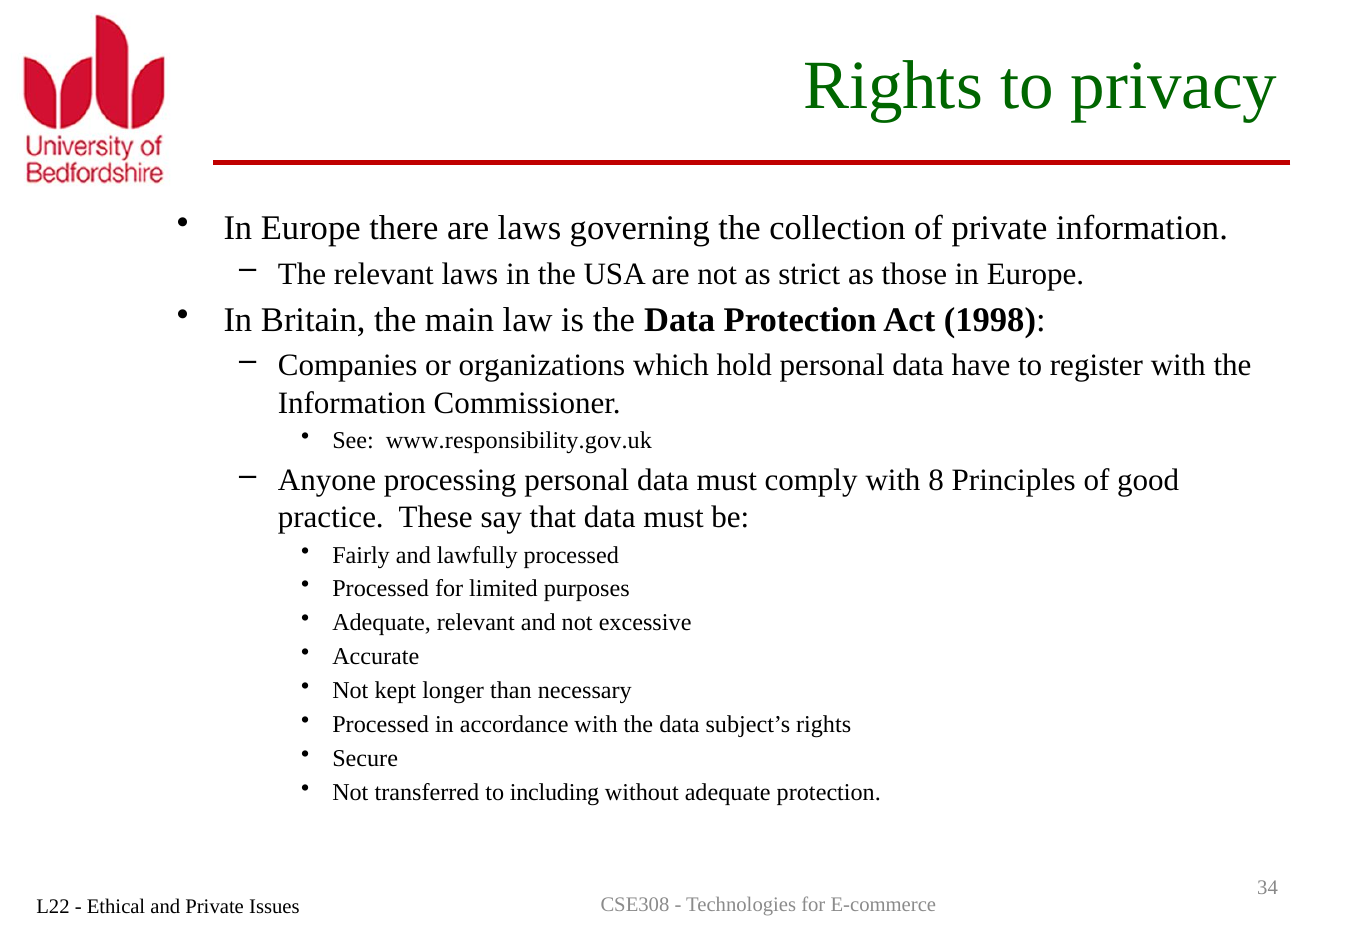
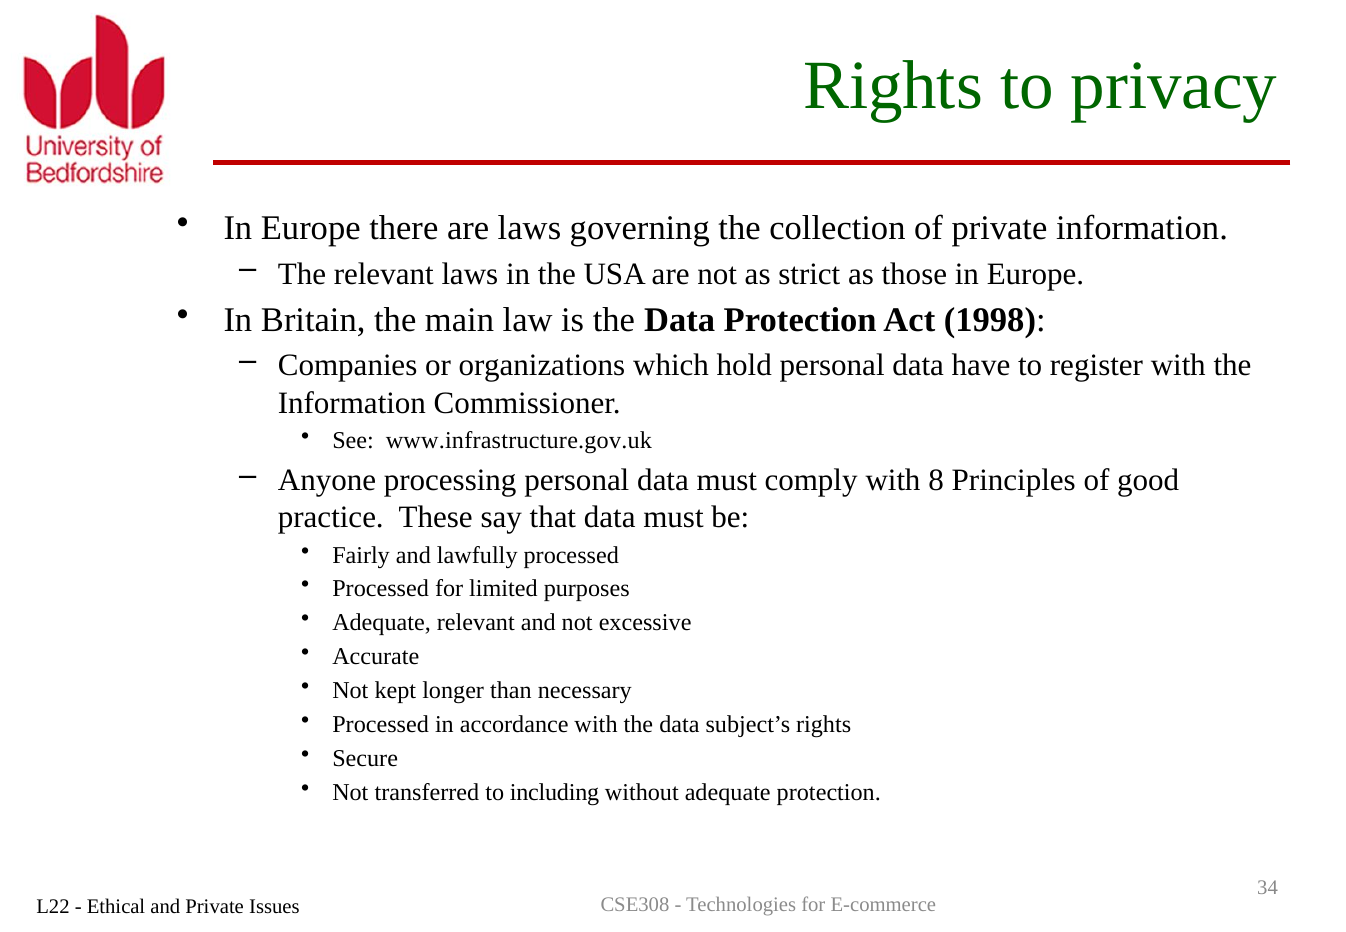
www.responsibility.gov.uk: www.responsibility.gov.uk -> www.infrastructure.gov.uk (519, 440)
